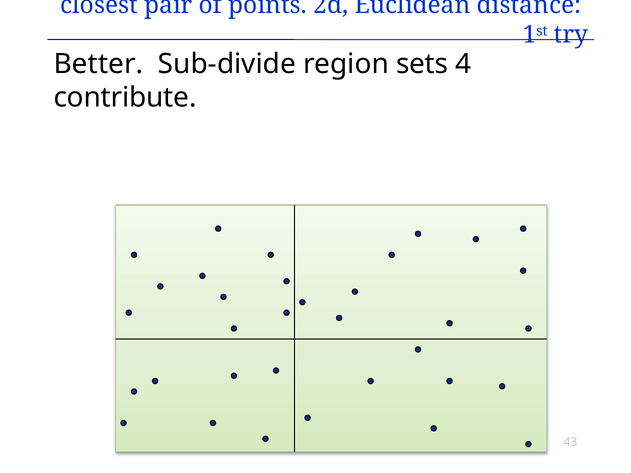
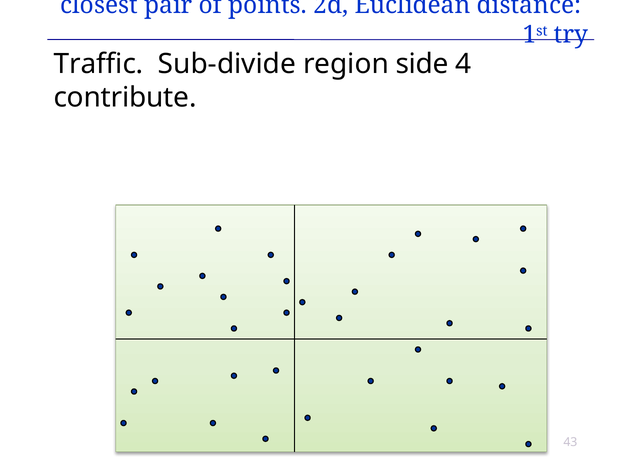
Better: Better -> Traffic (99, 64)
sets: sets -> side (422, 64)
